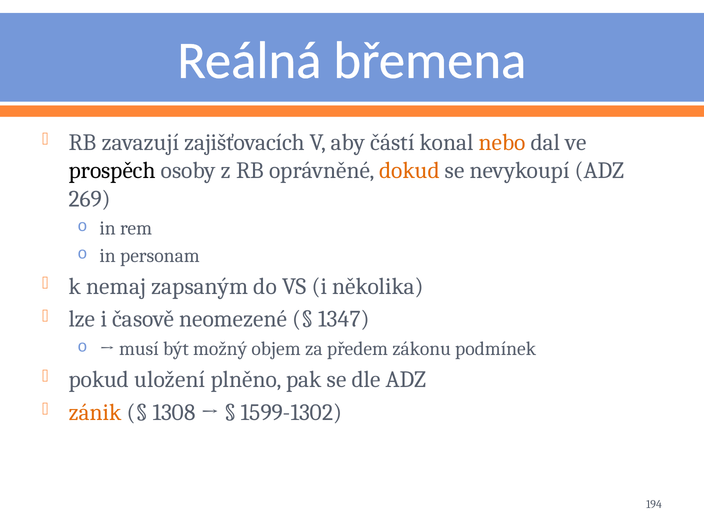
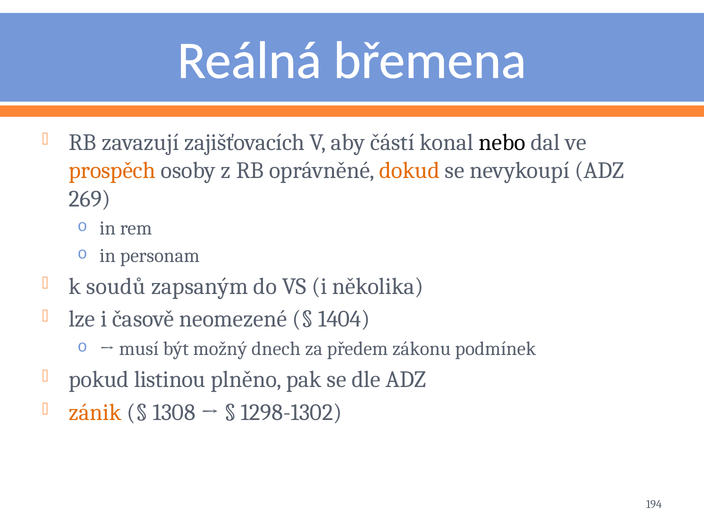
nebo colour: orange -> black (502, 142)
prospěch colour: black -> orange (112, 171)
nemaj: nemaj -> soudů (116, 286)
1347: 1347 -> 1404 (344, 319)
objem: objem -> dnech (276, 349)
uložení: uložení -> listinou (170, 379)
1599-1302: 1599-1302 -> 1298-1302 (292, 412)
